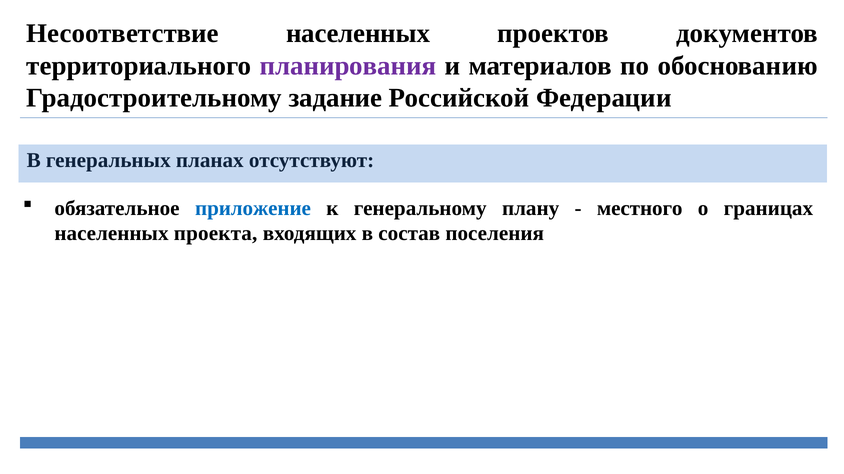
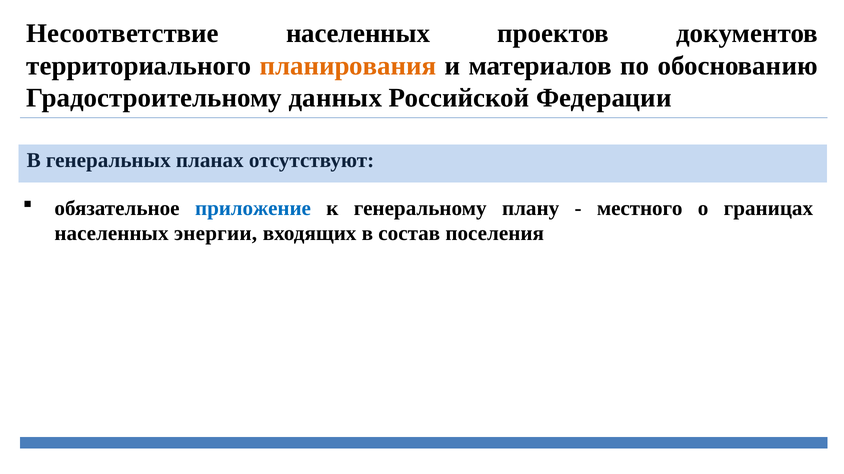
планирования colour: purple -> orange (348, 66)
задание: задание -> данных (335, 98)
проекта: проекта -> энергии (216, 234)
